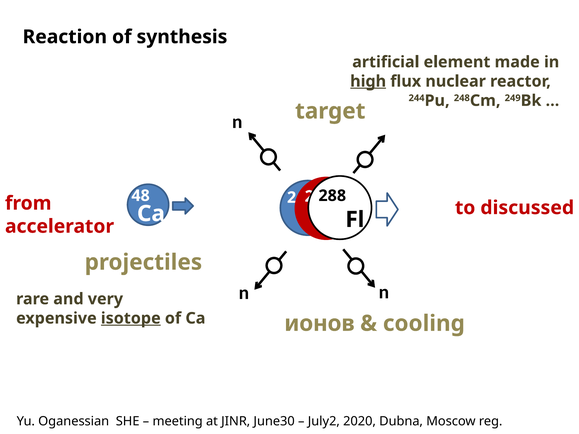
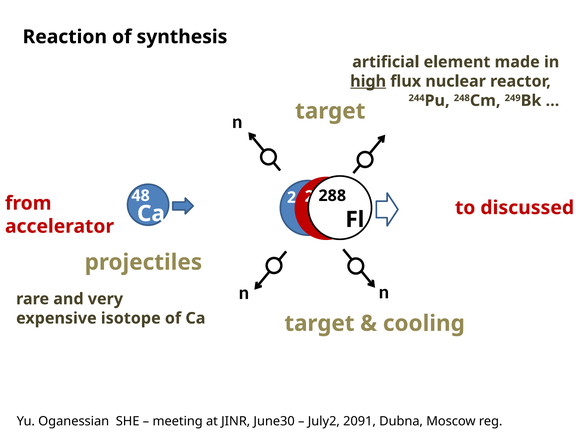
isotope underline: present -> none (131, 318)
ионов: ионов -> target (319, 324)
2020: 2020 -> 2091 (360, 421)
